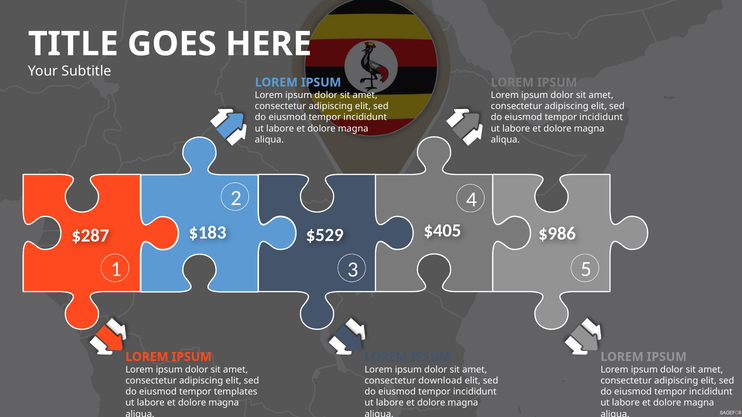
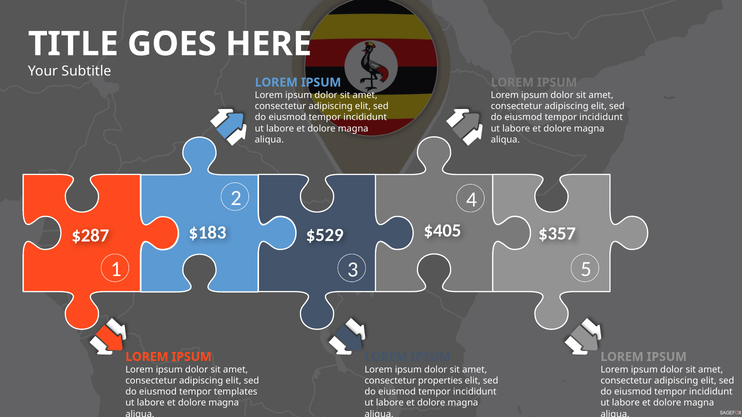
$986: $986 -> $357 (557, 234)
download: download -> properties (440, 381)
